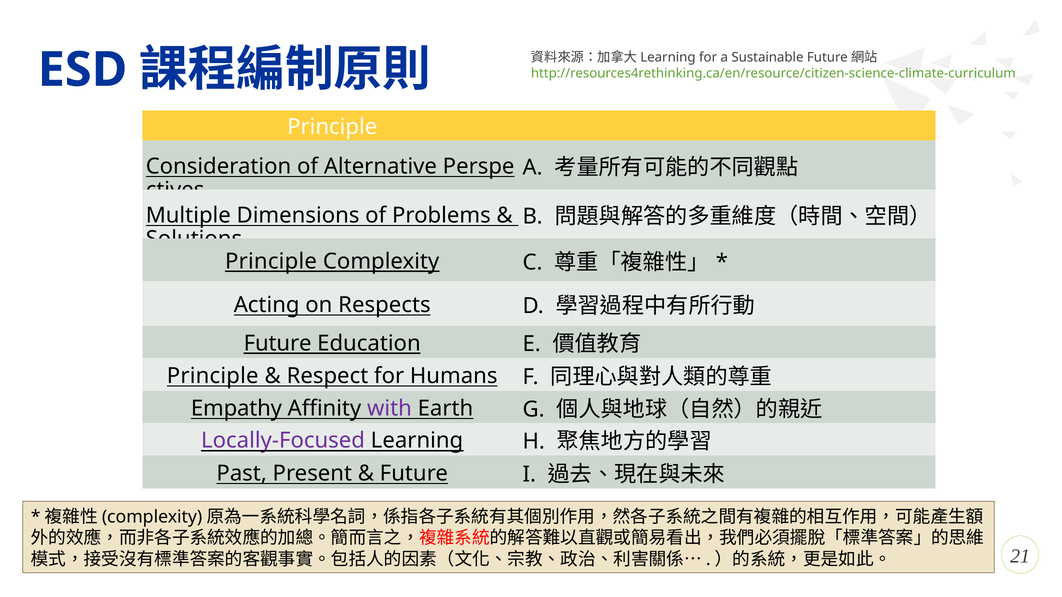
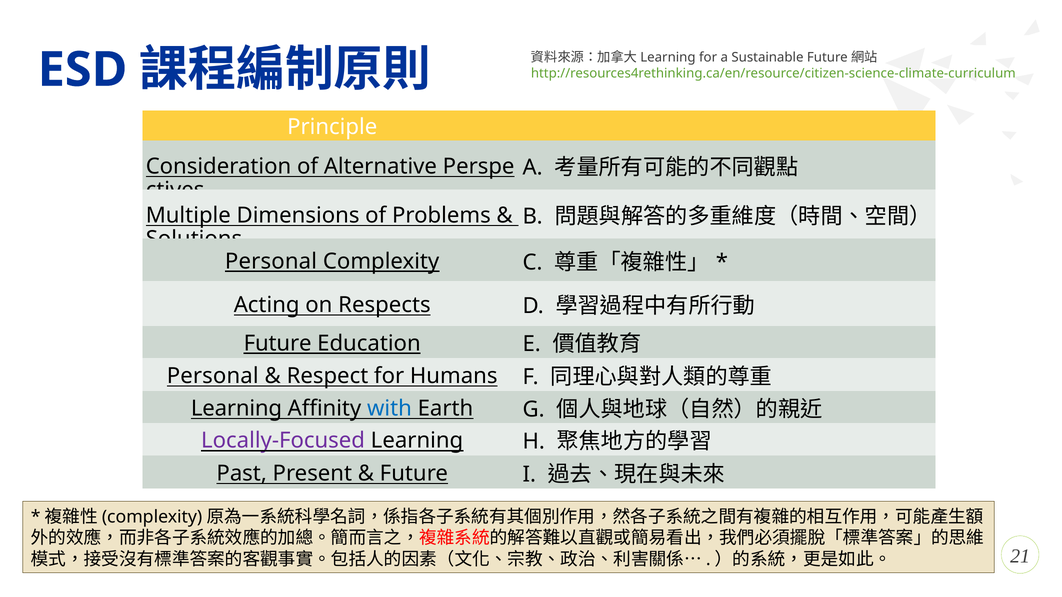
Principle: Principle -> Personal (271, 261)
Principle: Principle -> Personal (213, 376)
Empathy: Empathy -> Learning (236, 409)
with colour: purple -> blue (389, 409)
